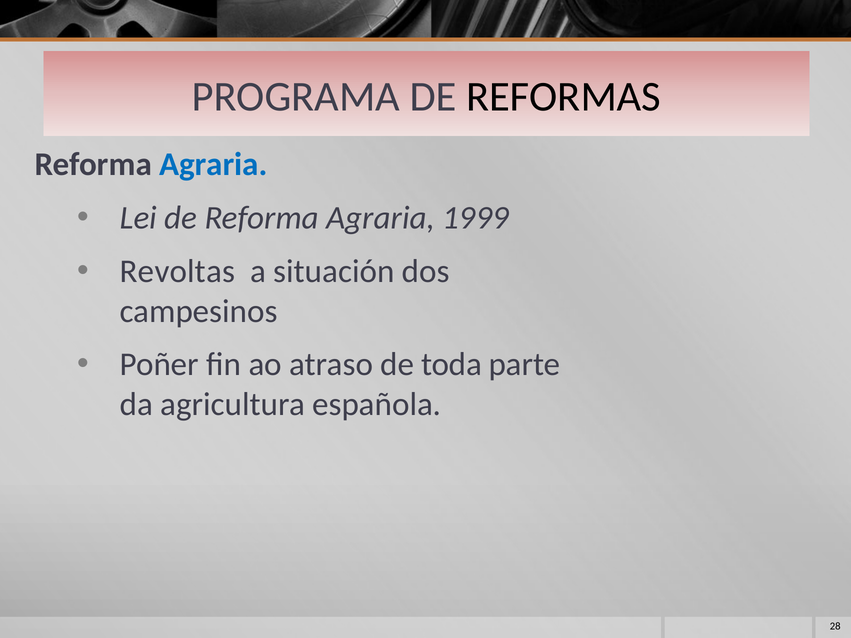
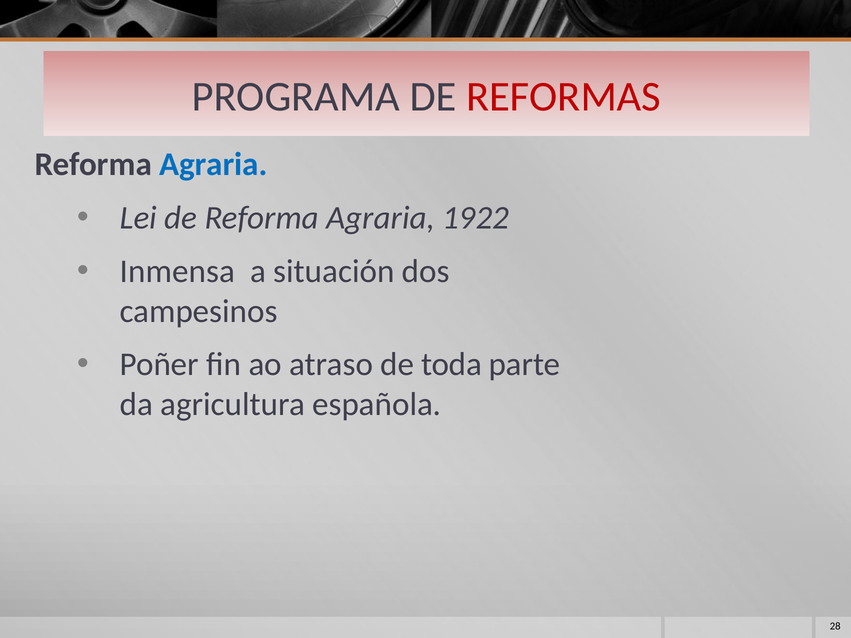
REFORMAS colour: black -> red (564, 97)
1999: 1999 -> 1922 (476, 218)
Revoltas: Revoltas -> Inmensa (177, 272)
